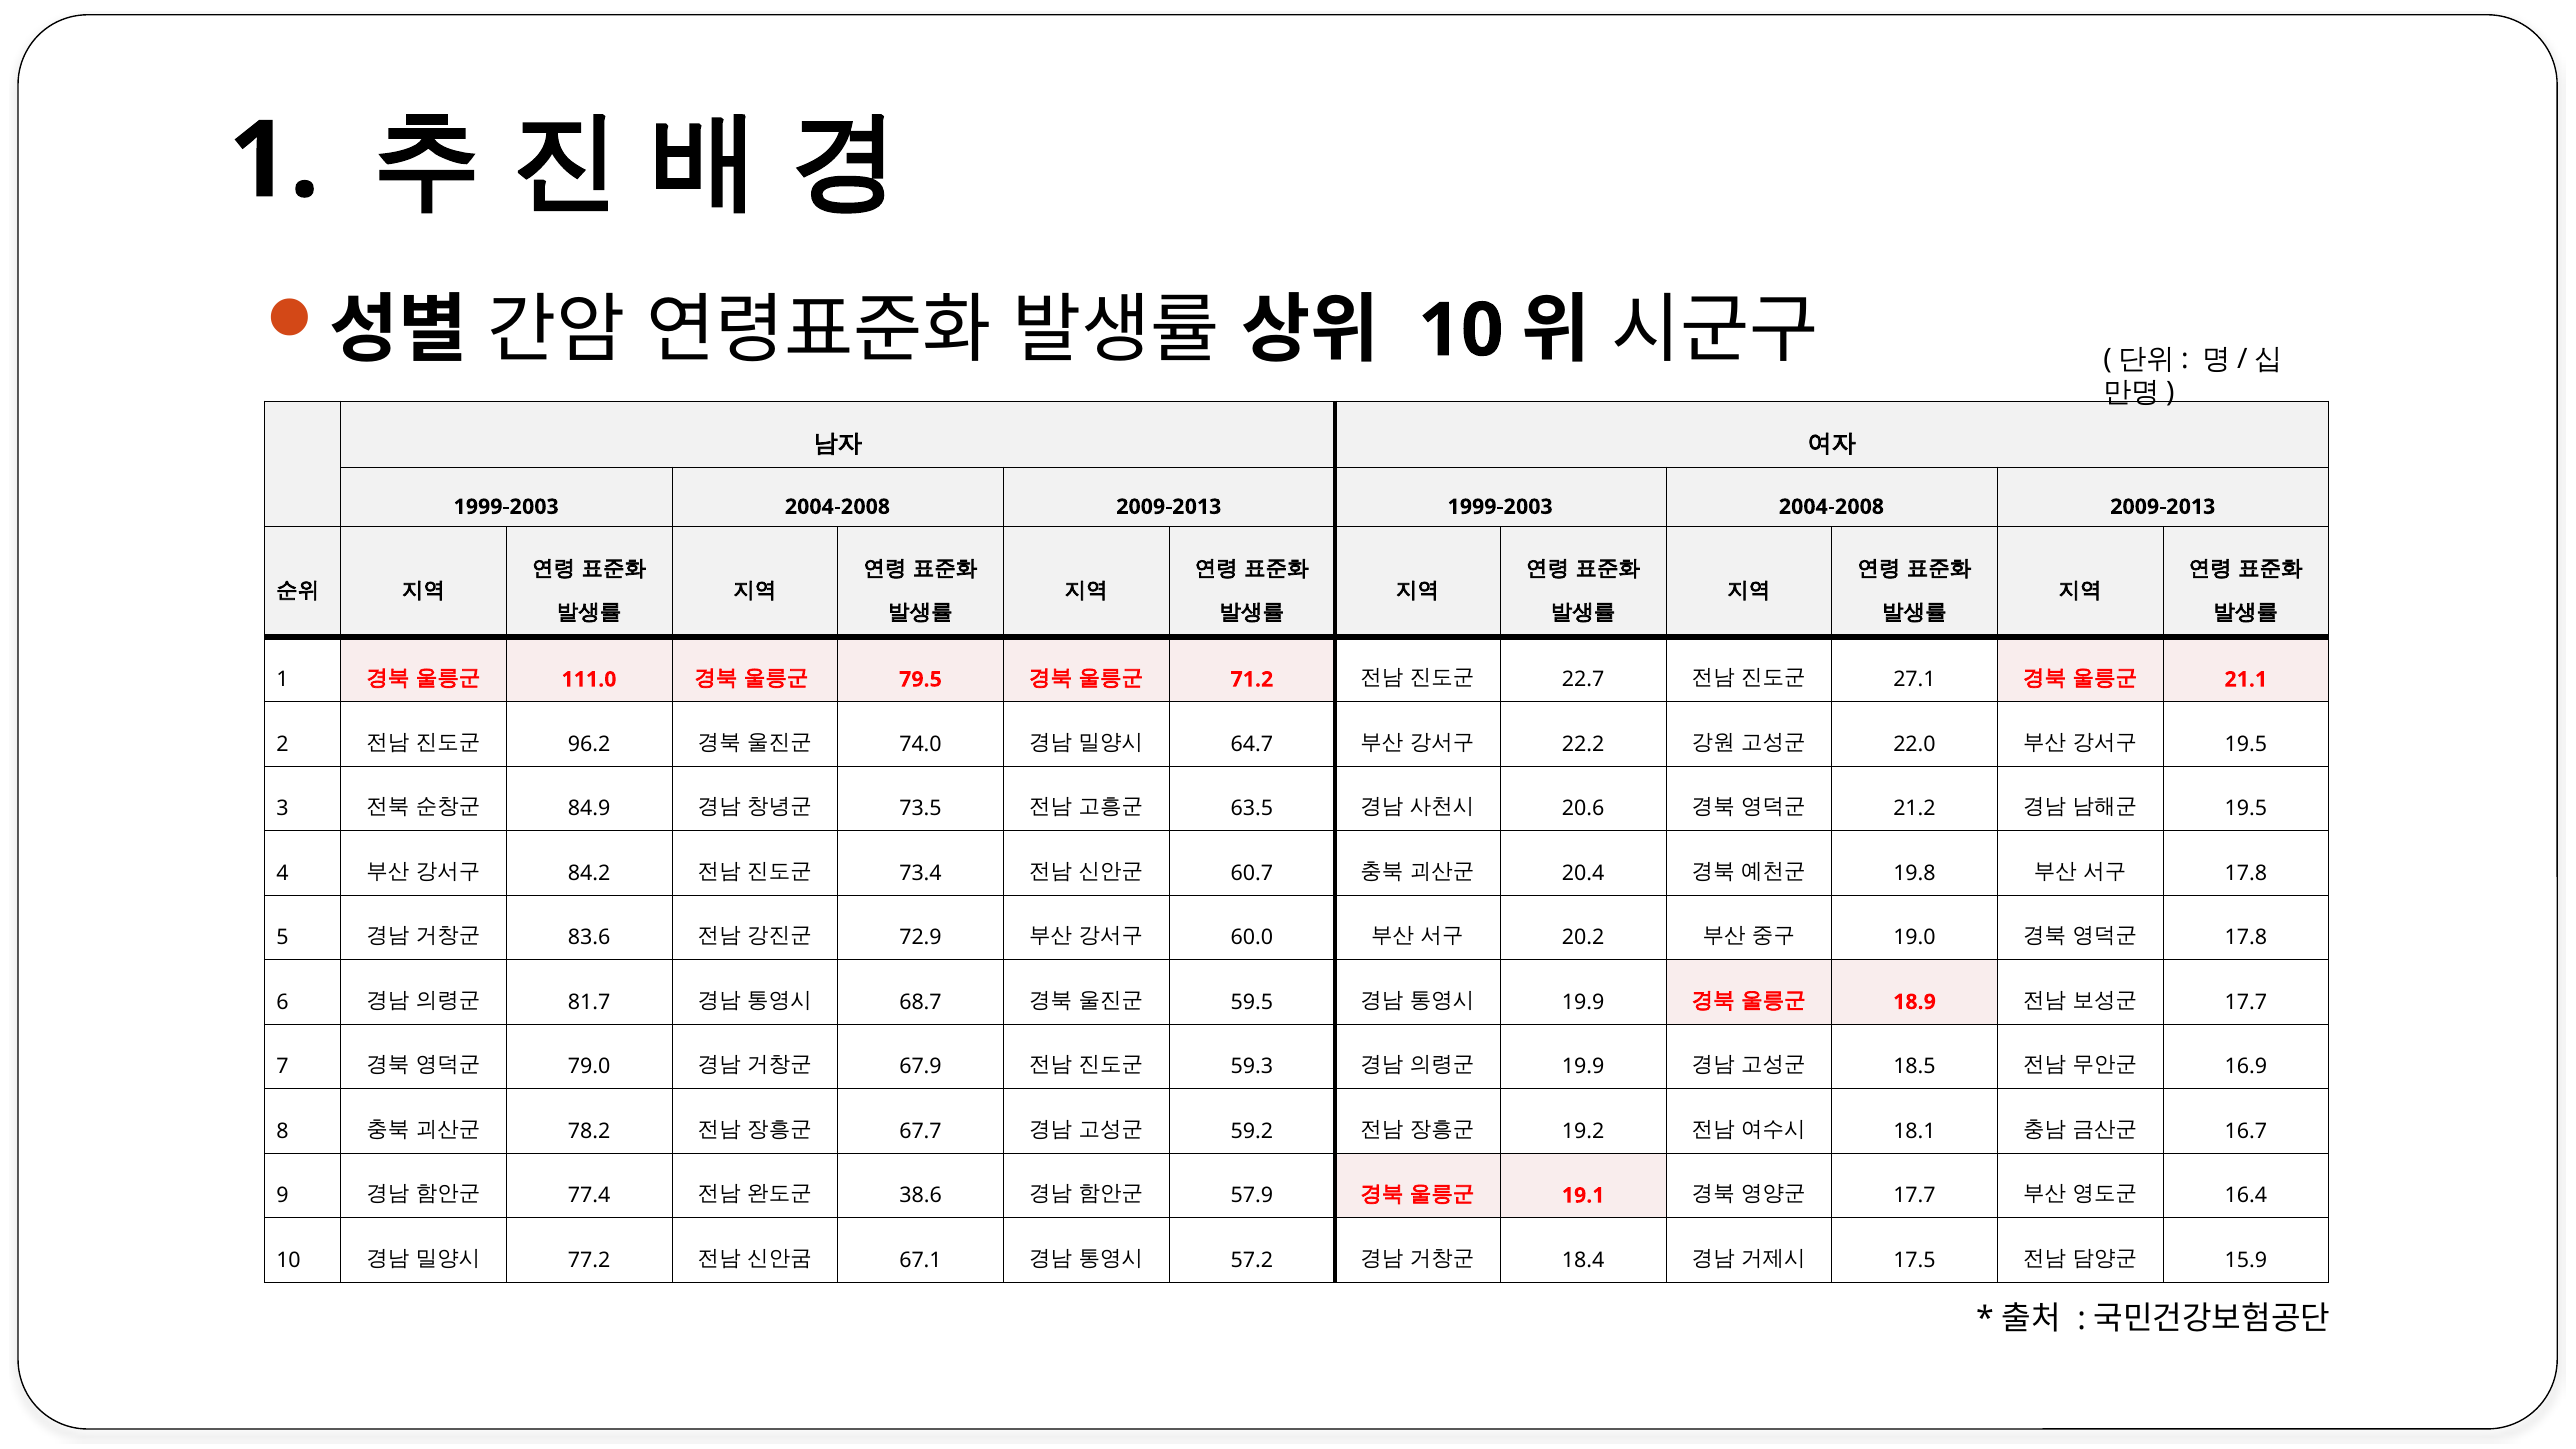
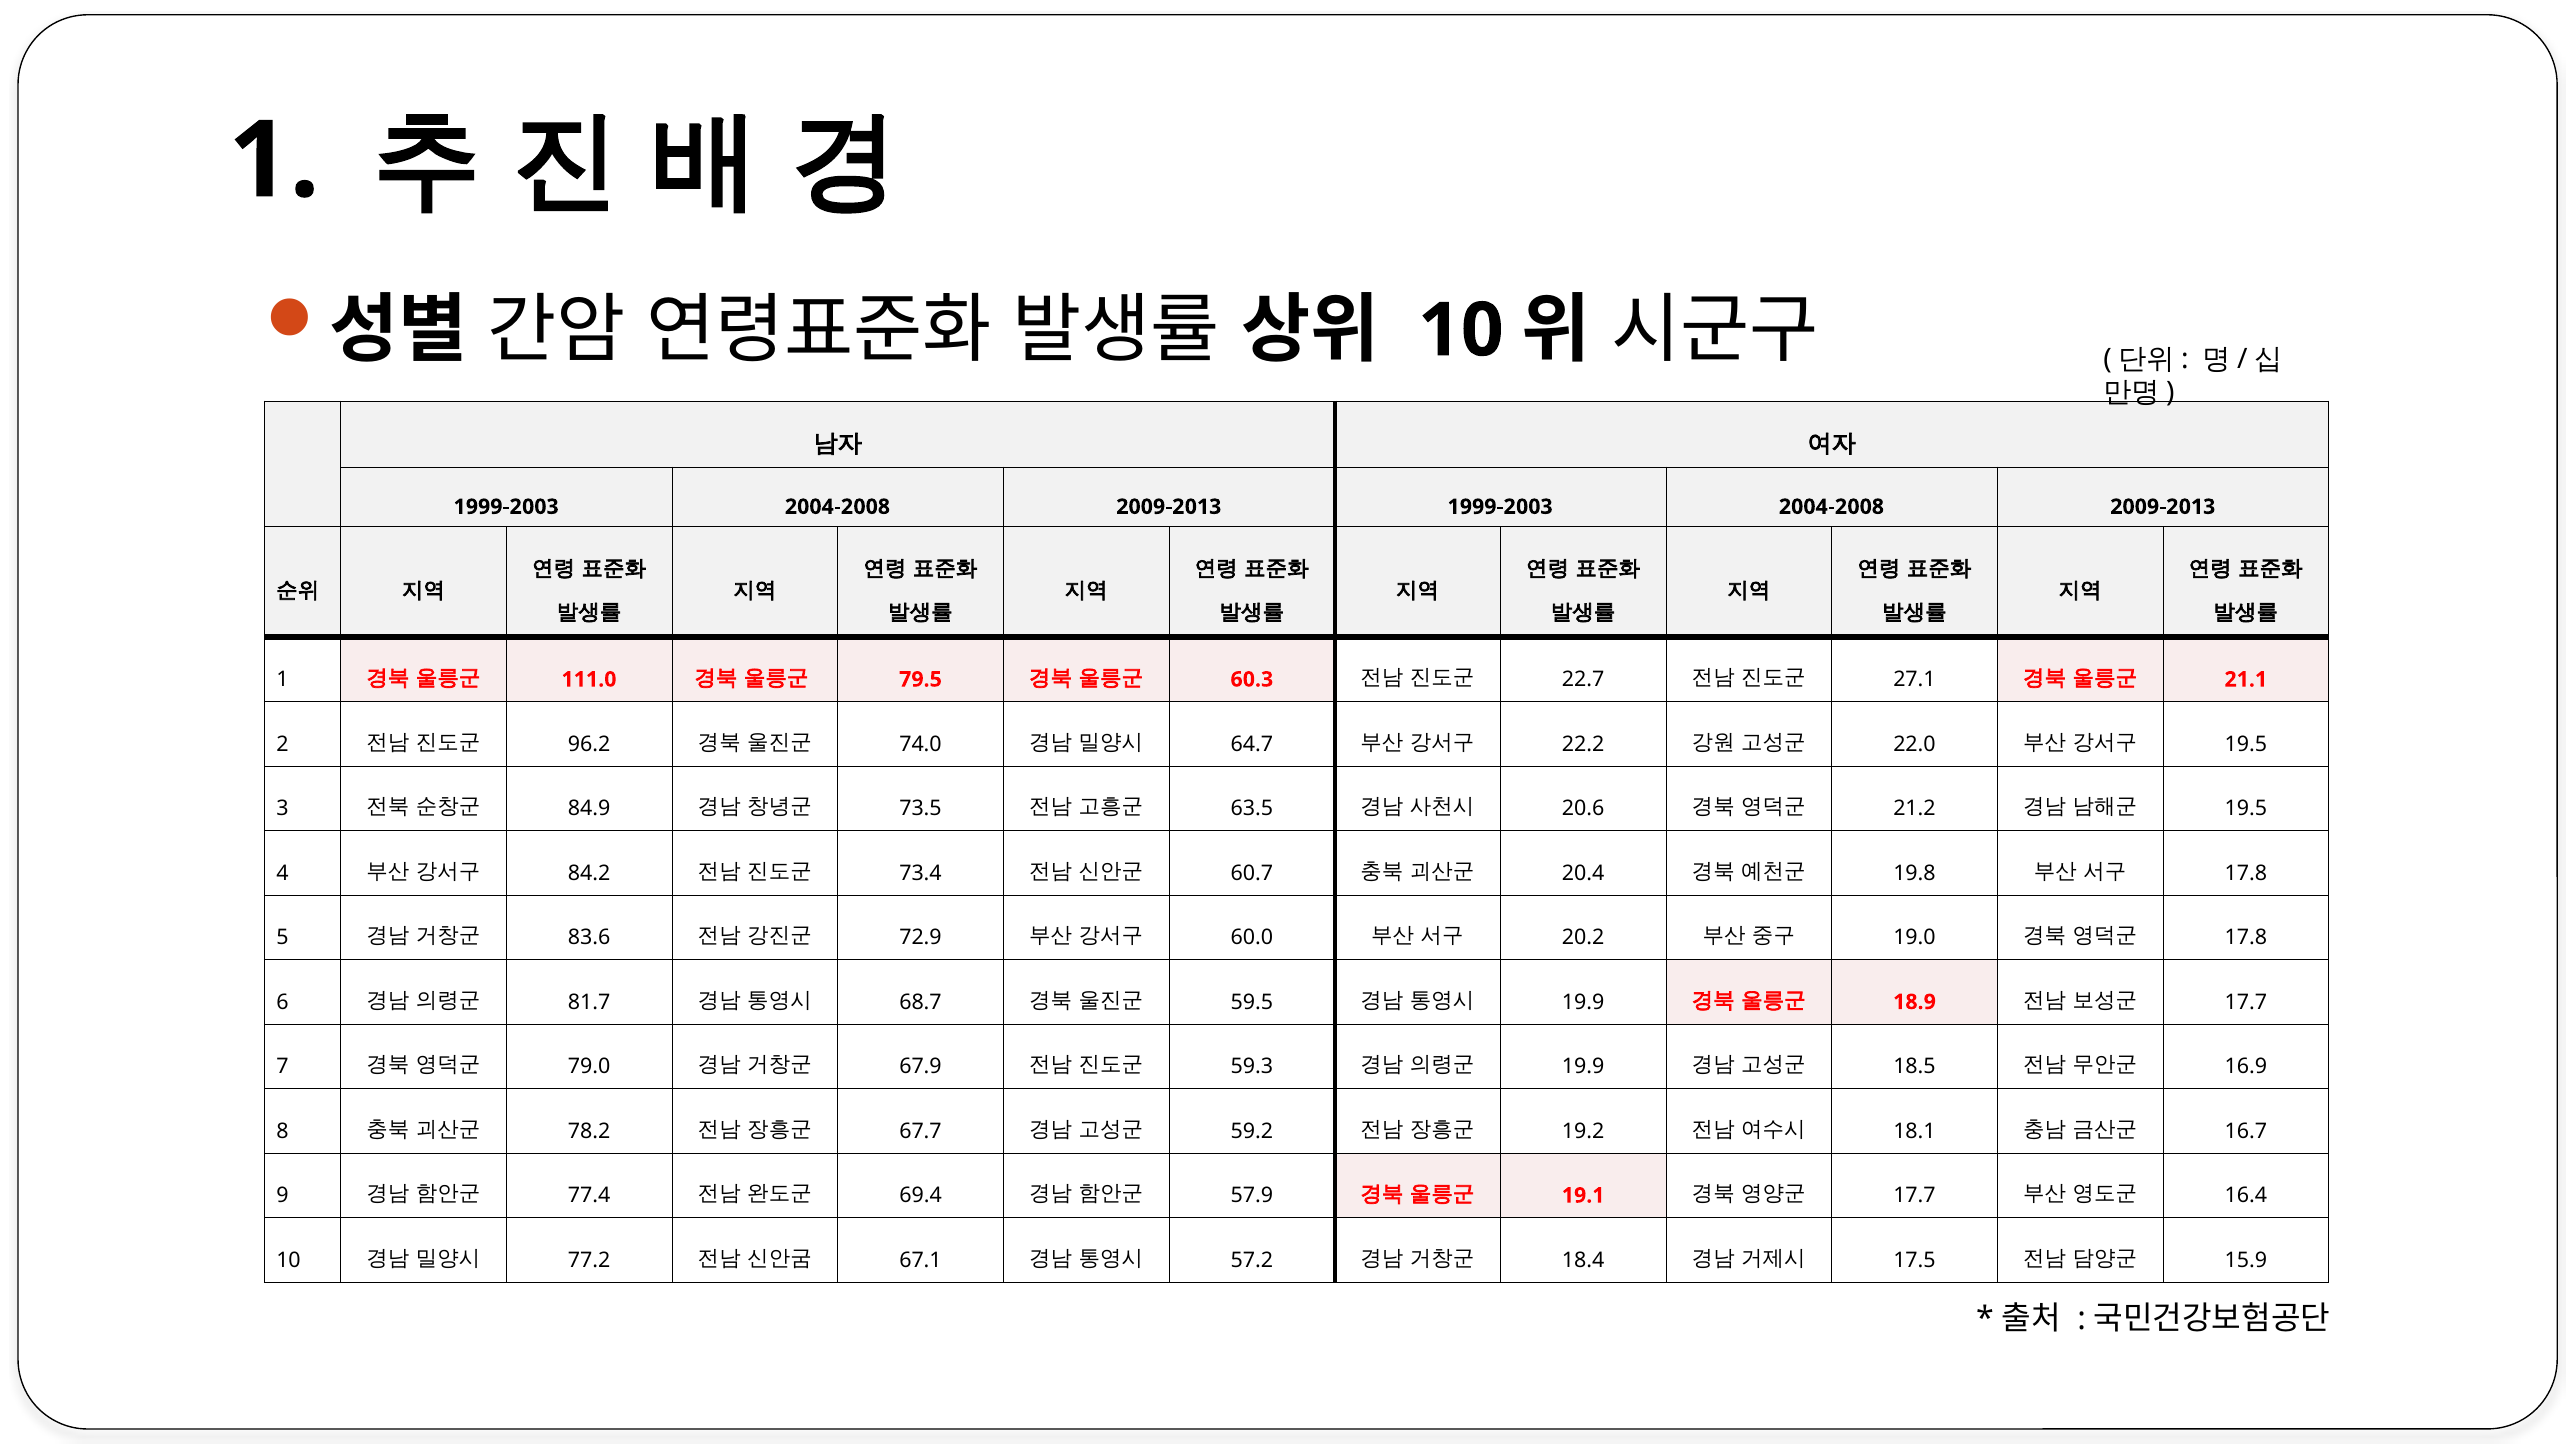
71.2: 71.2 -> 60.3 (1252, 679)
38.6: 38.6 -> 69.4 (921, 1195)
